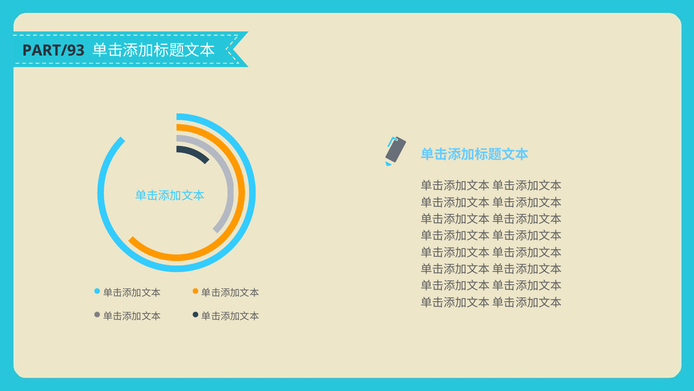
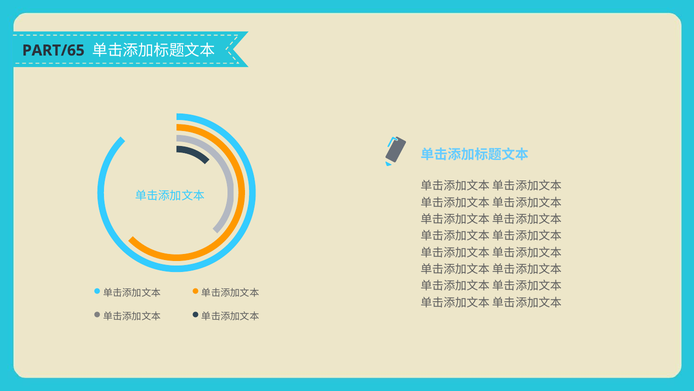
PART/93: PART/93 -> PART/65 (53, 50)
